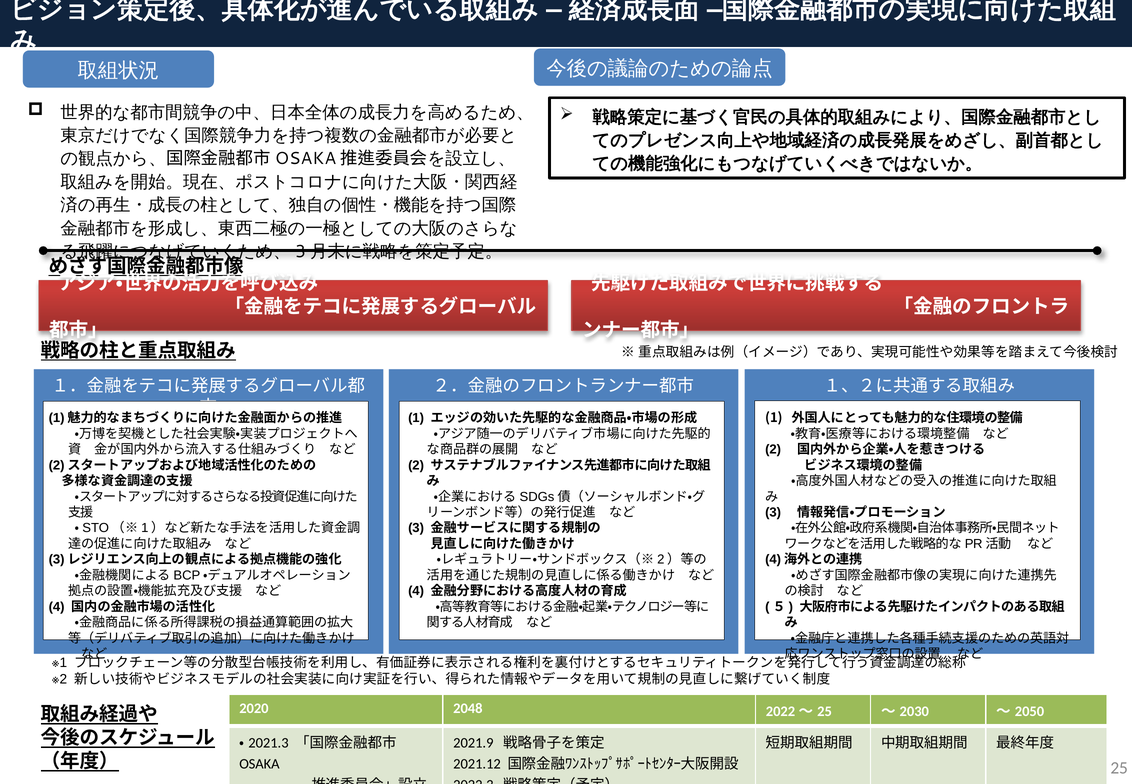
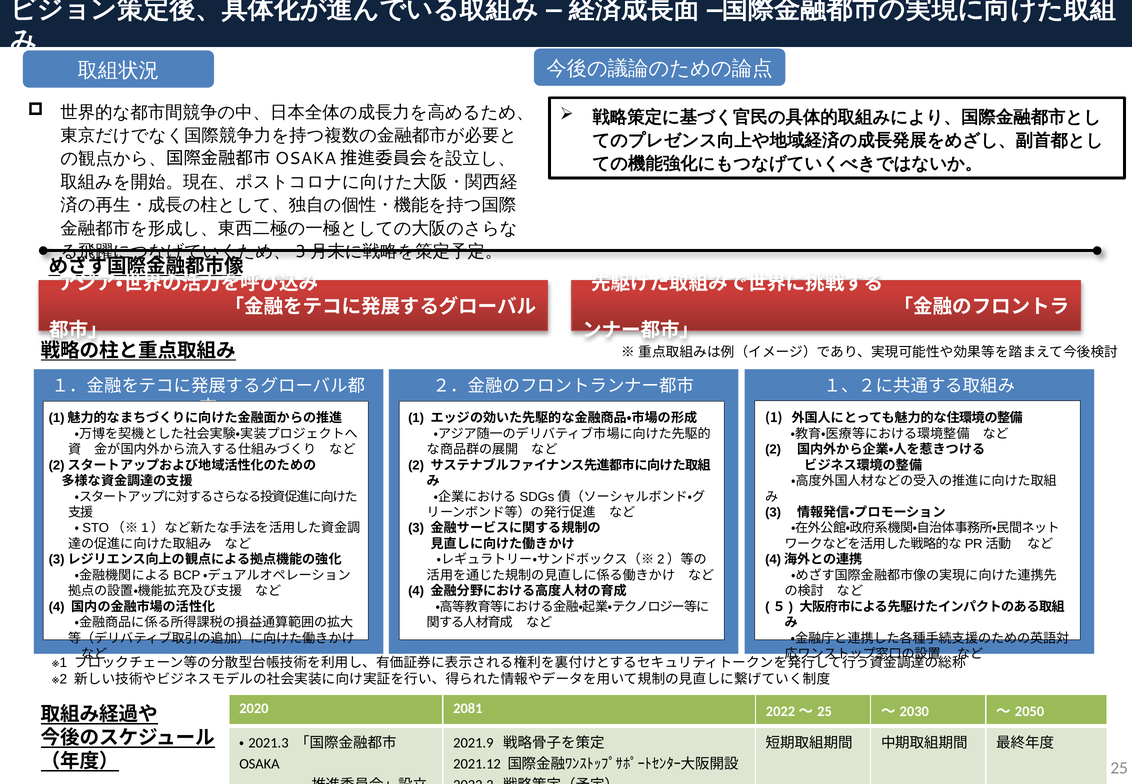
2048: 2048 -> 2081 (468, 708)
